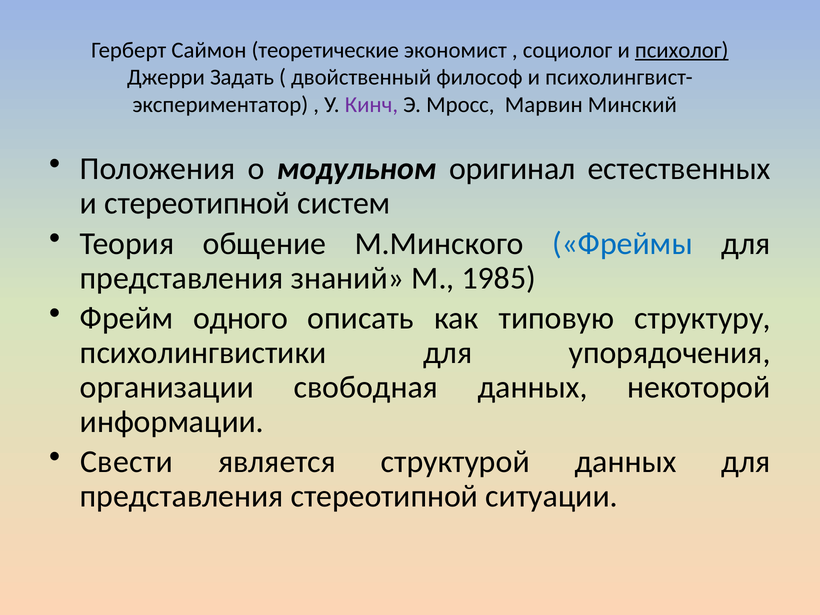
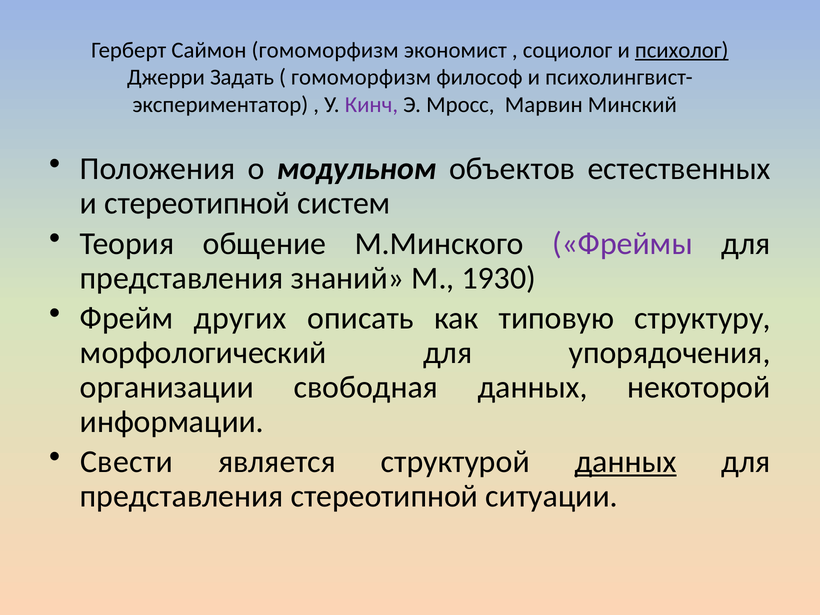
Саймон теоретические: теоретические -> гомоморфизм (325, 50)
двойственный: двойственный -> гомоморфизм (361, 77)
оригинал: оригинал -> объектов (512, 169)
Фреймы colour: blue -> purple (622, 244)
1985: 1985 -> 1930 (499, 278)
одного: одного -> других (240, 318)
психолингвистики: психолингвистики -> морфологический (203, 353)
данных underline: none -> present (626, 462)
